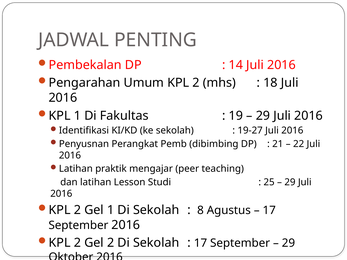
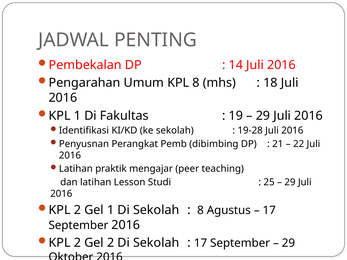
Umum KPL 2: 2 -> 8 (196, 83)
19-27: 19-27 -> 19-28 (250, 131)
